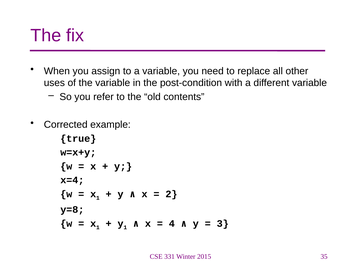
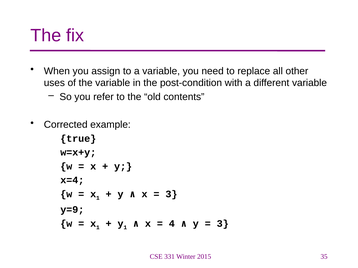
2: 2 -> 3 (171, 194)
y=8: y=8 -> y=9 (72, 210)
